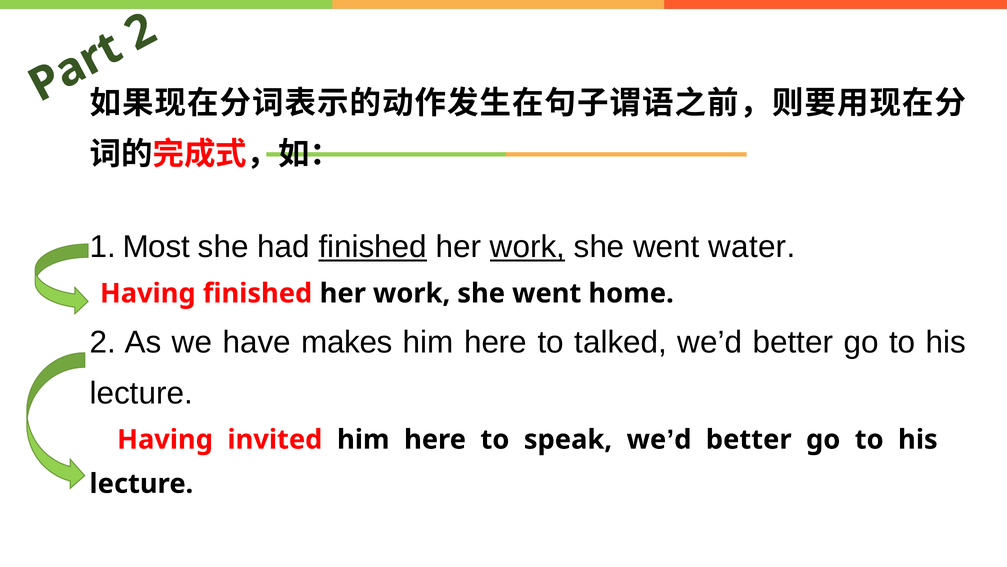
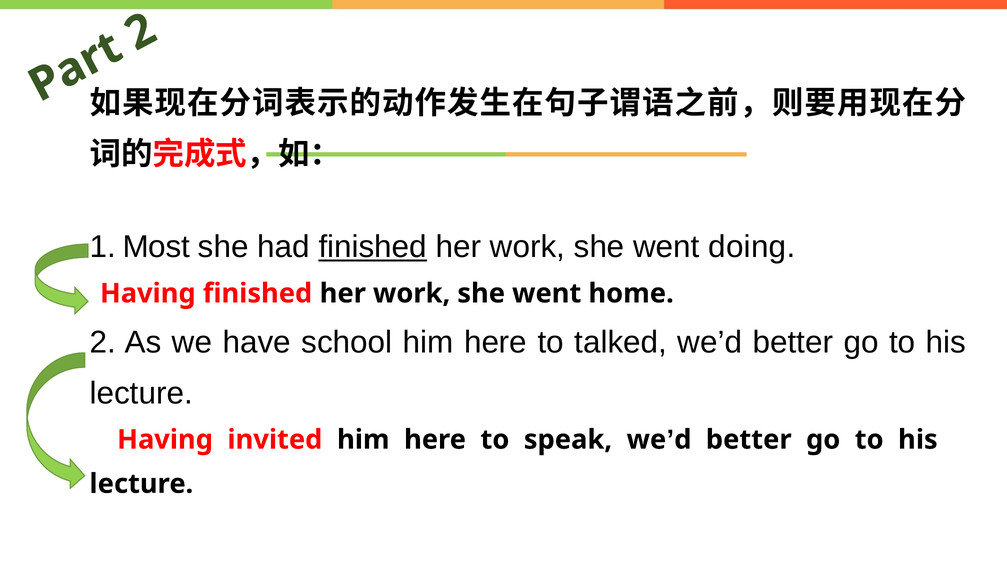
work underline: present -> none (527, 247)
water: water -> doing (752, 247)
makes: makes -> school (347, 342)
